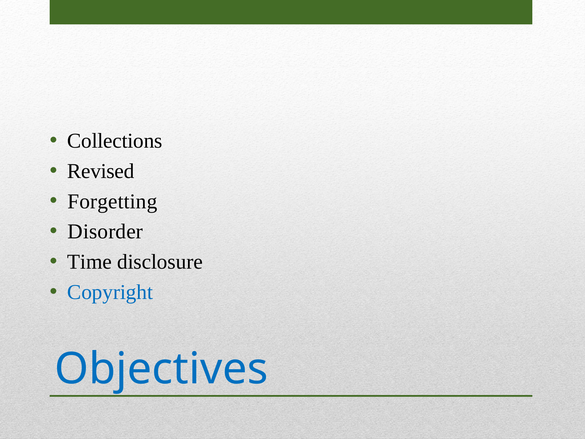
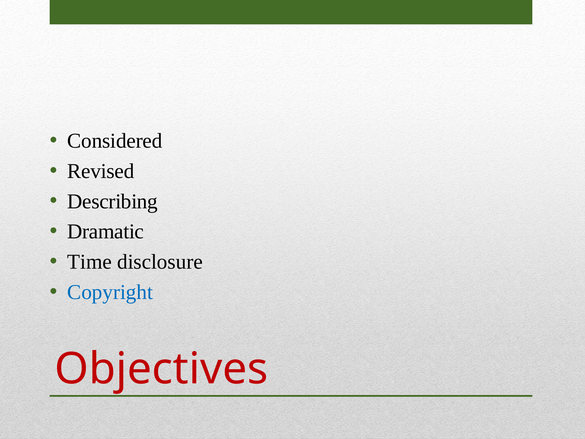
Collections: Collections -> Considered (115, 141)
Forgetting: Forgetting -> Describing (113, 201)
Disorder: Disorder -> Dramatic (106, 232)
Objectives colour: blue -> red (161, 369)
